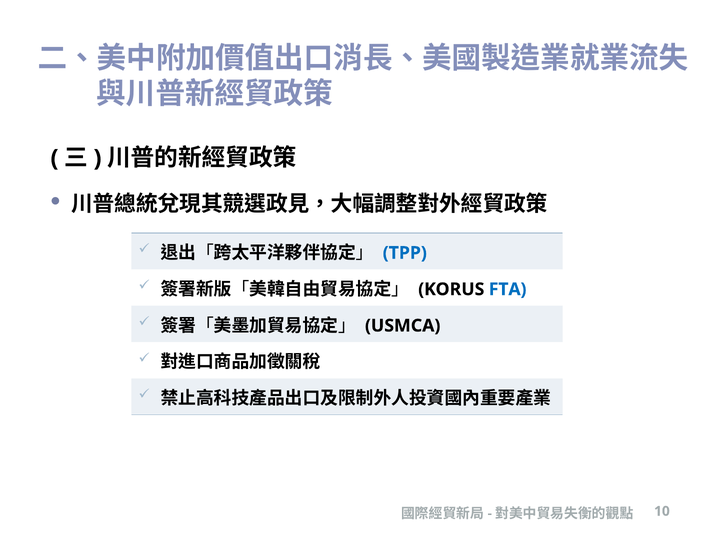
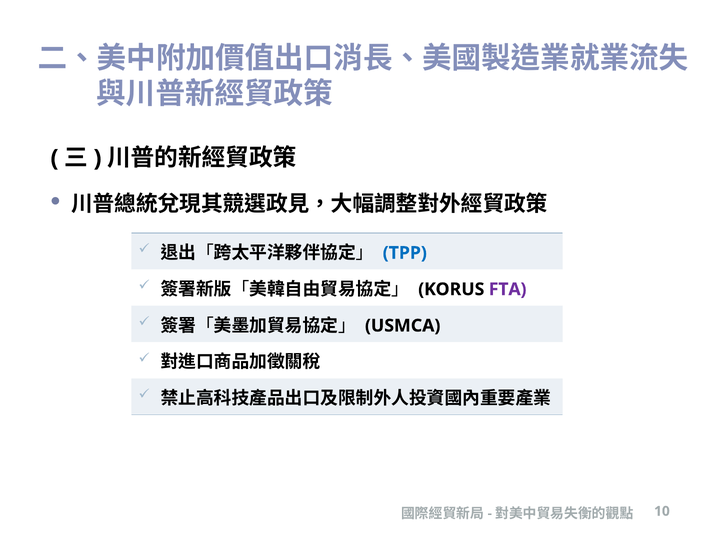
FTA colour: blue -> purple (508, 289)
